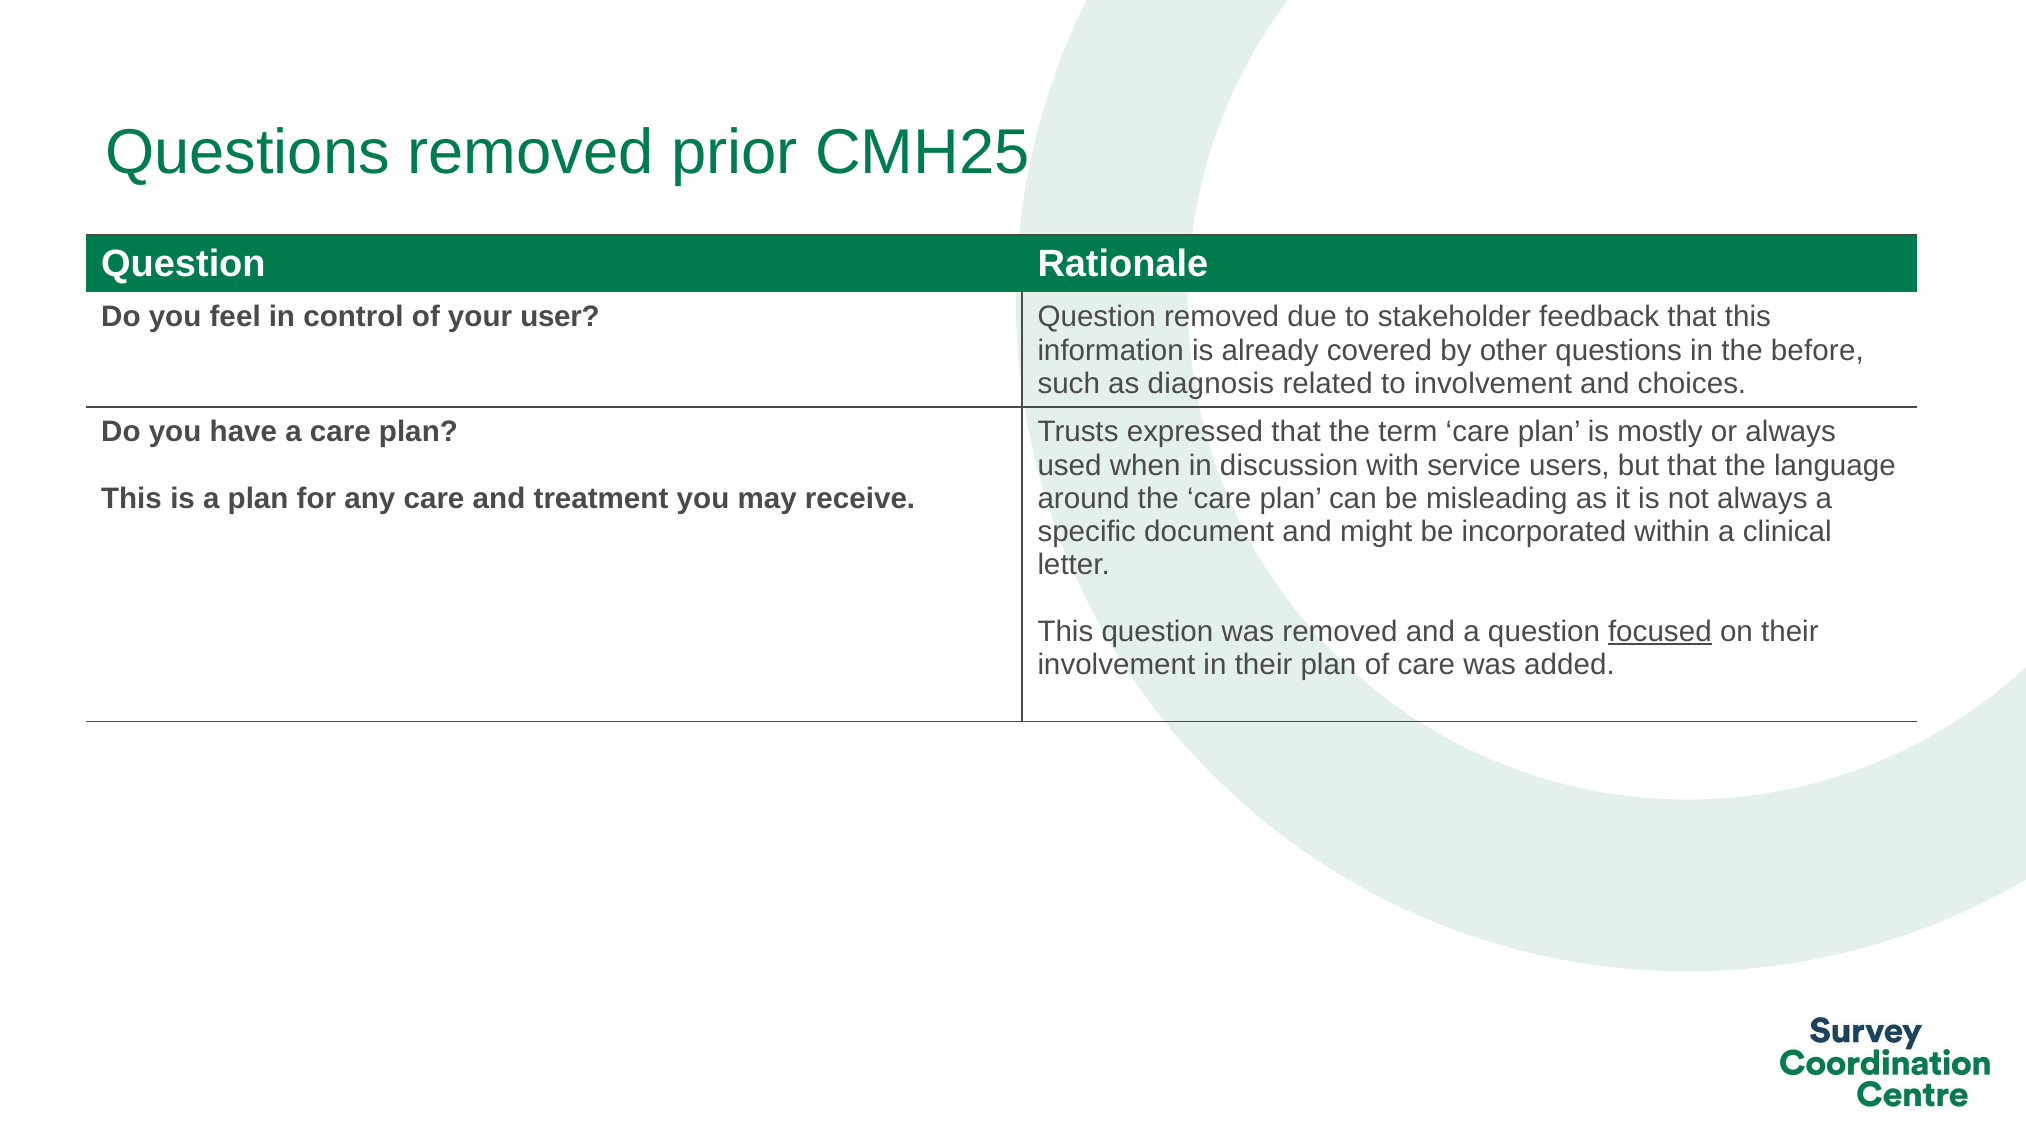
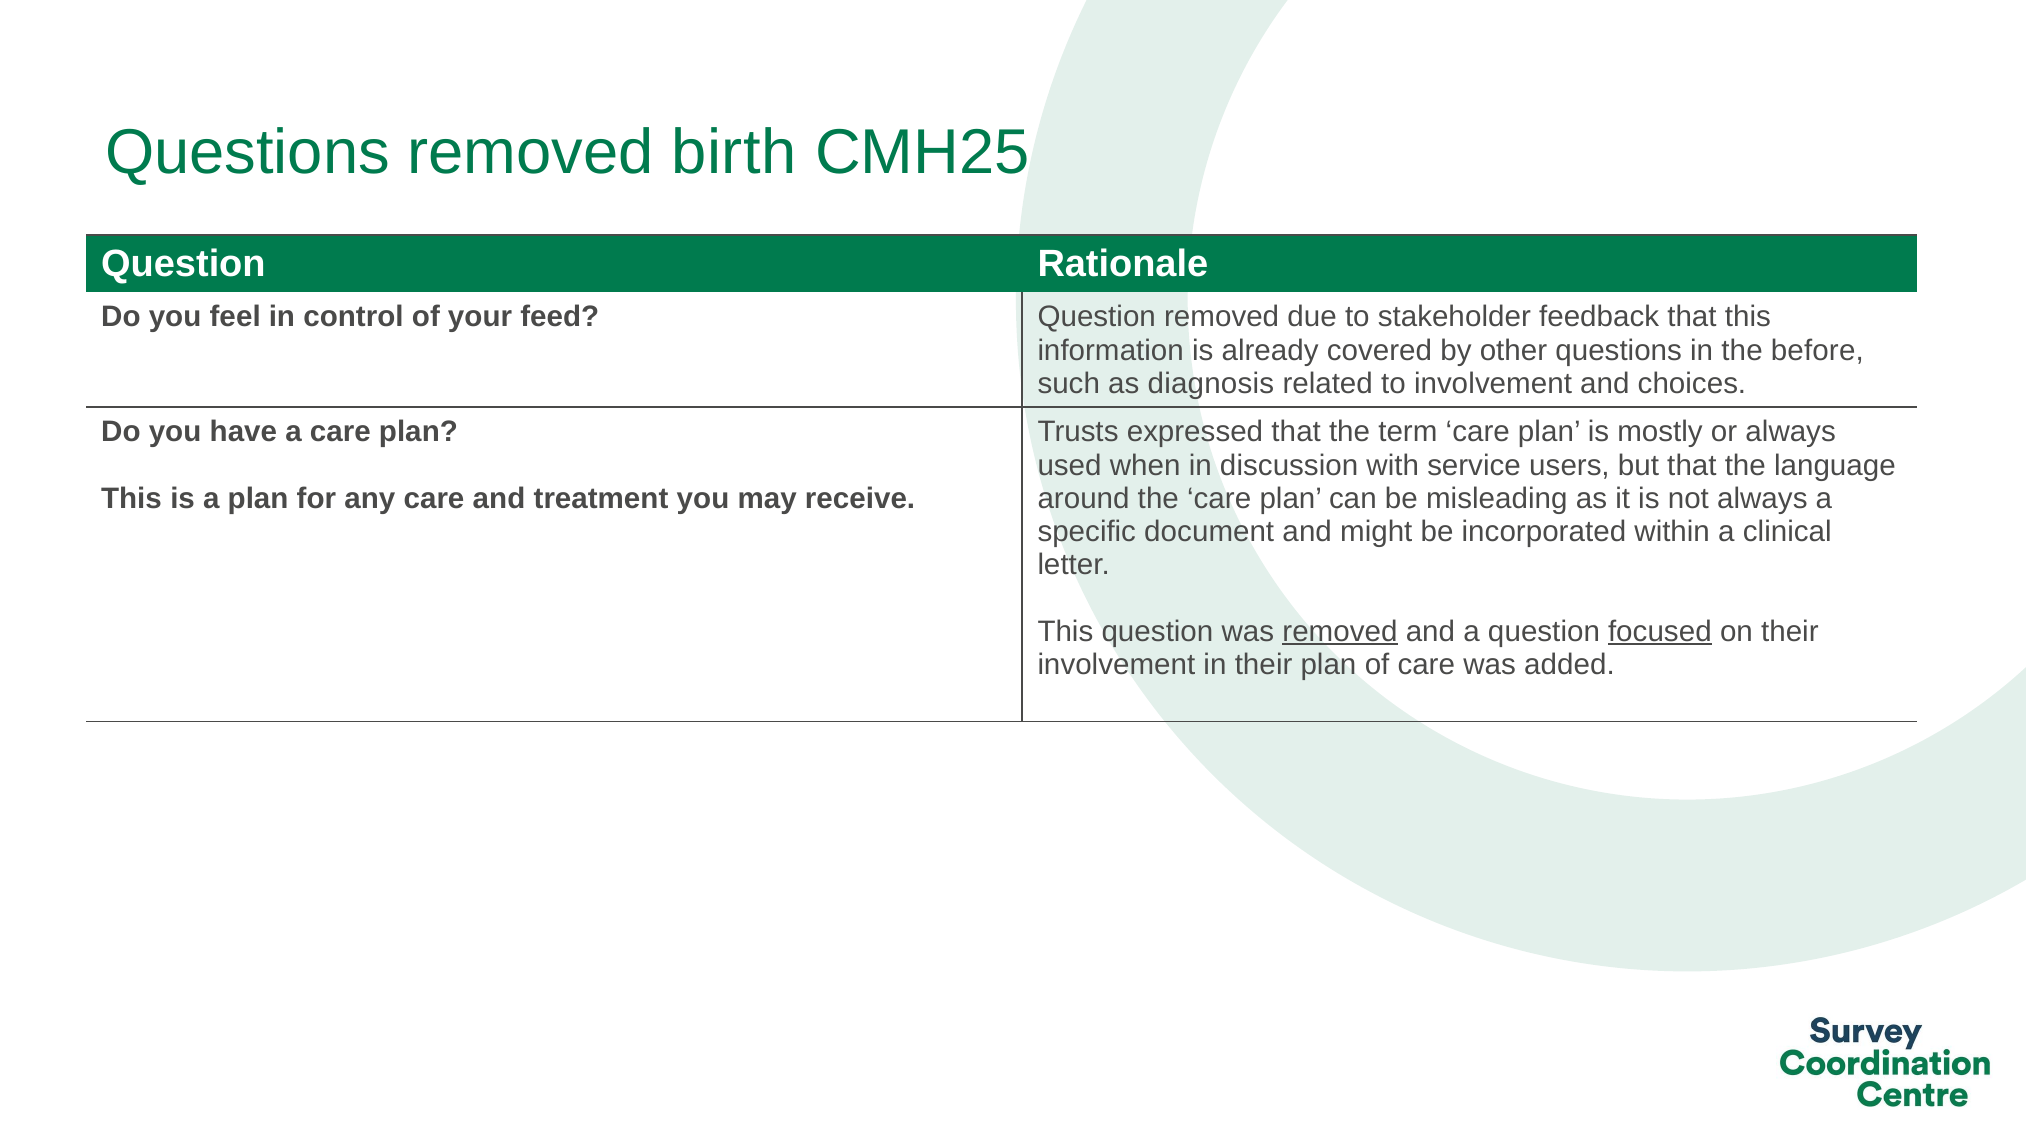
prior: prior -> birth (734, 153)
user: user -> feed (560, 317)
removed underline: none -> present (1340, 631)
